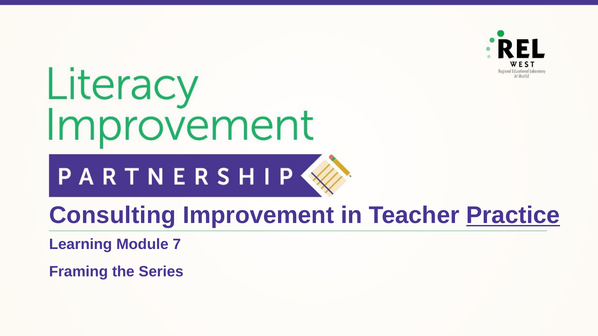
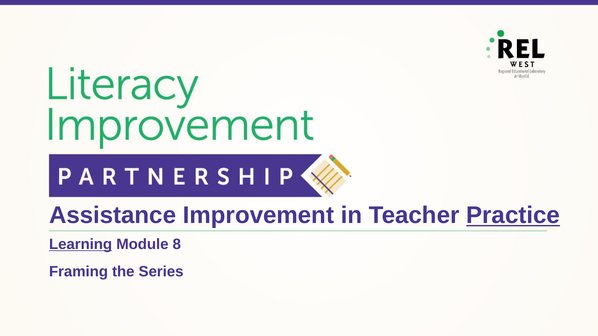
Consulting: Consulting -> Assistance (113, 216)
Learning underline: none -> present (81, 245)
7: 7 -> 8 (177, 245)
